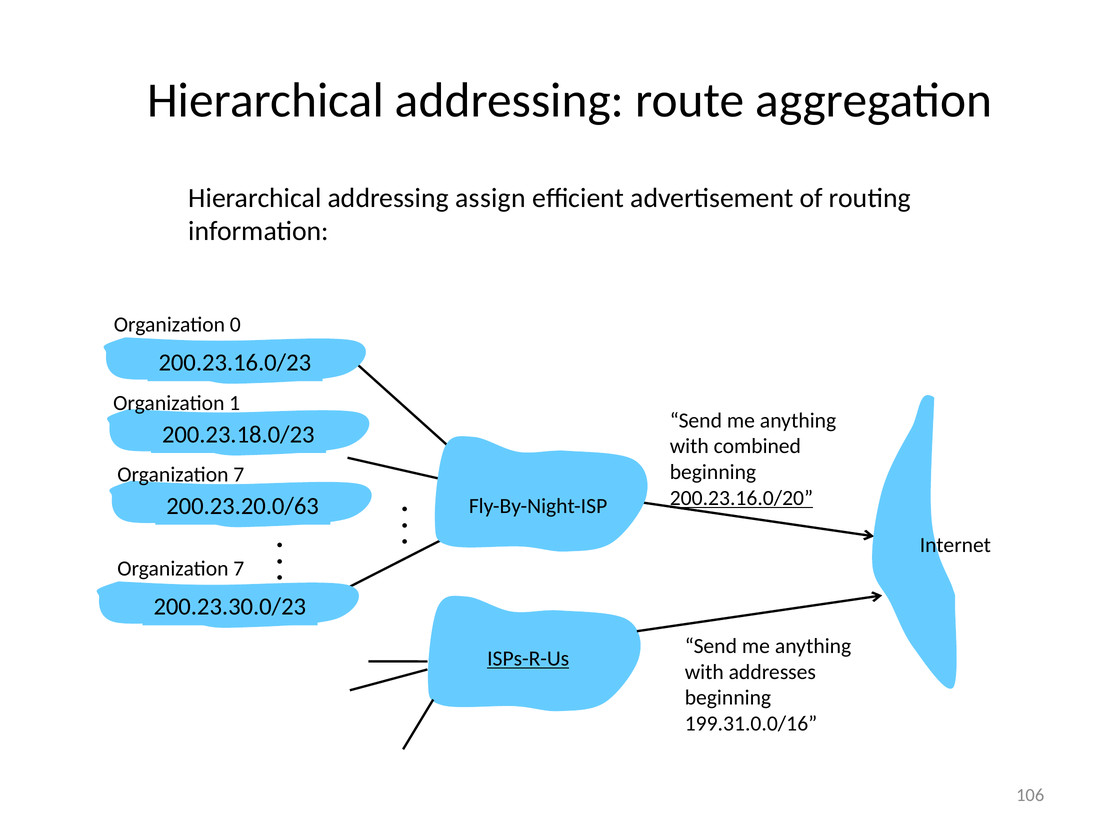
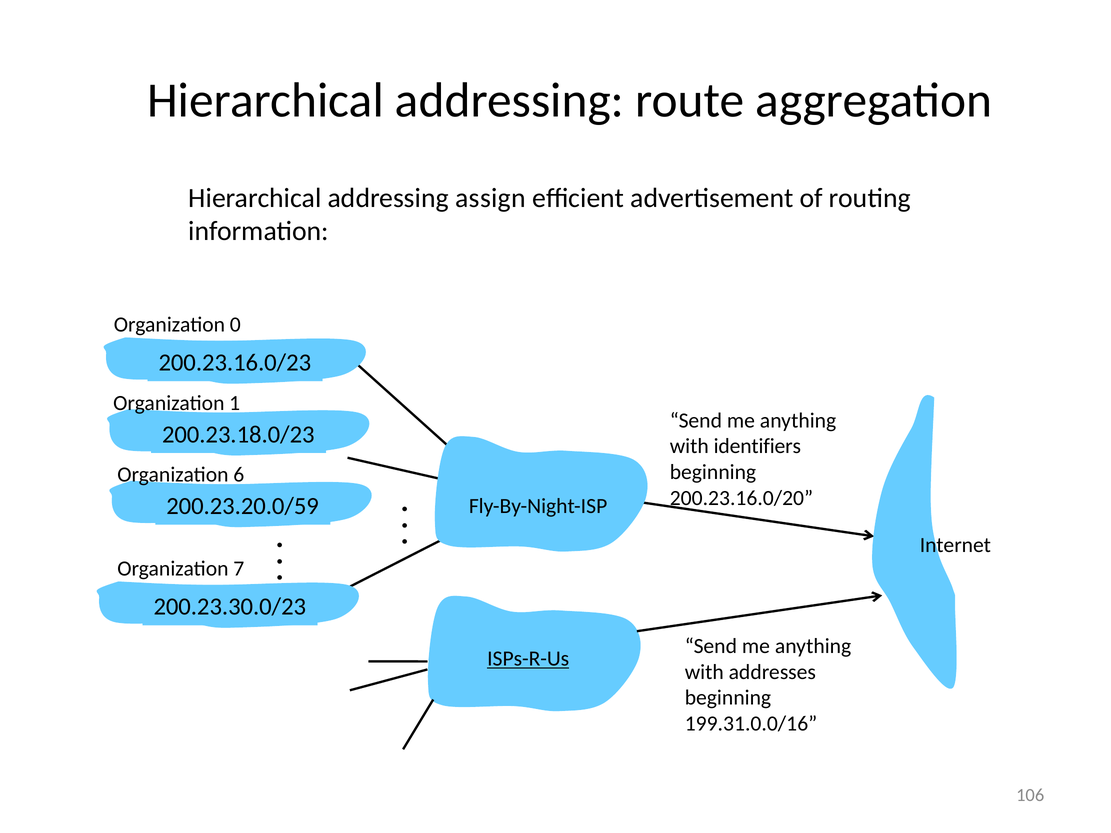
combined: combined -> identifiers (757, 446)
7: 7 -> 6 (239, 475)
200.23.16.0/20 underline: present -> none (741, 498)
200.23.20.0/63: 200.23.20.0/63 -> 200.23.20.0/59 (243, 506)
